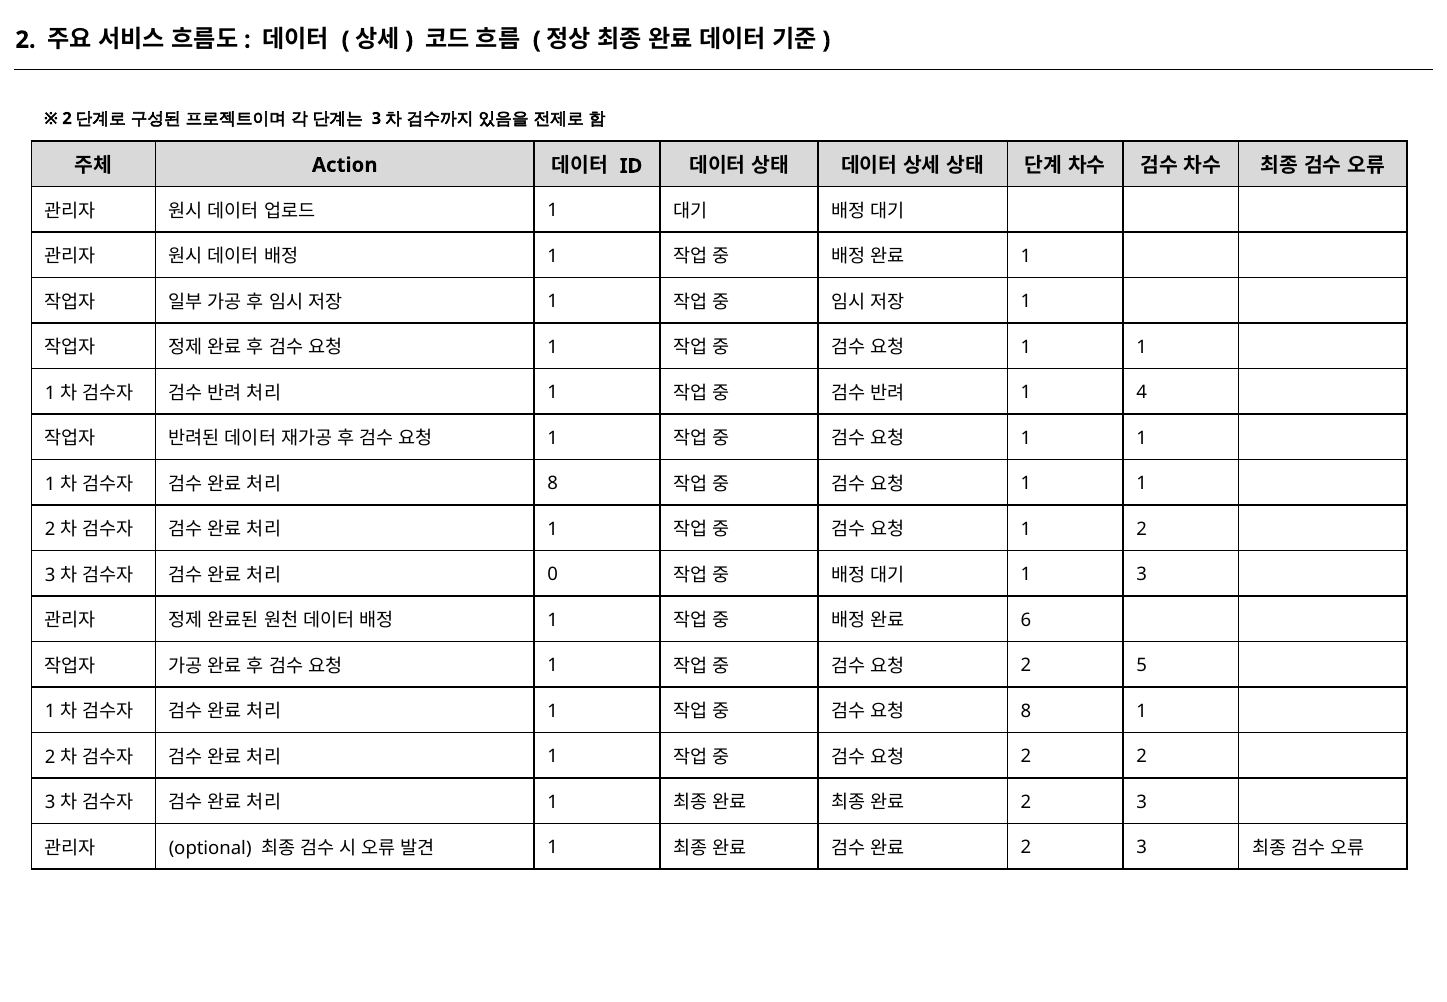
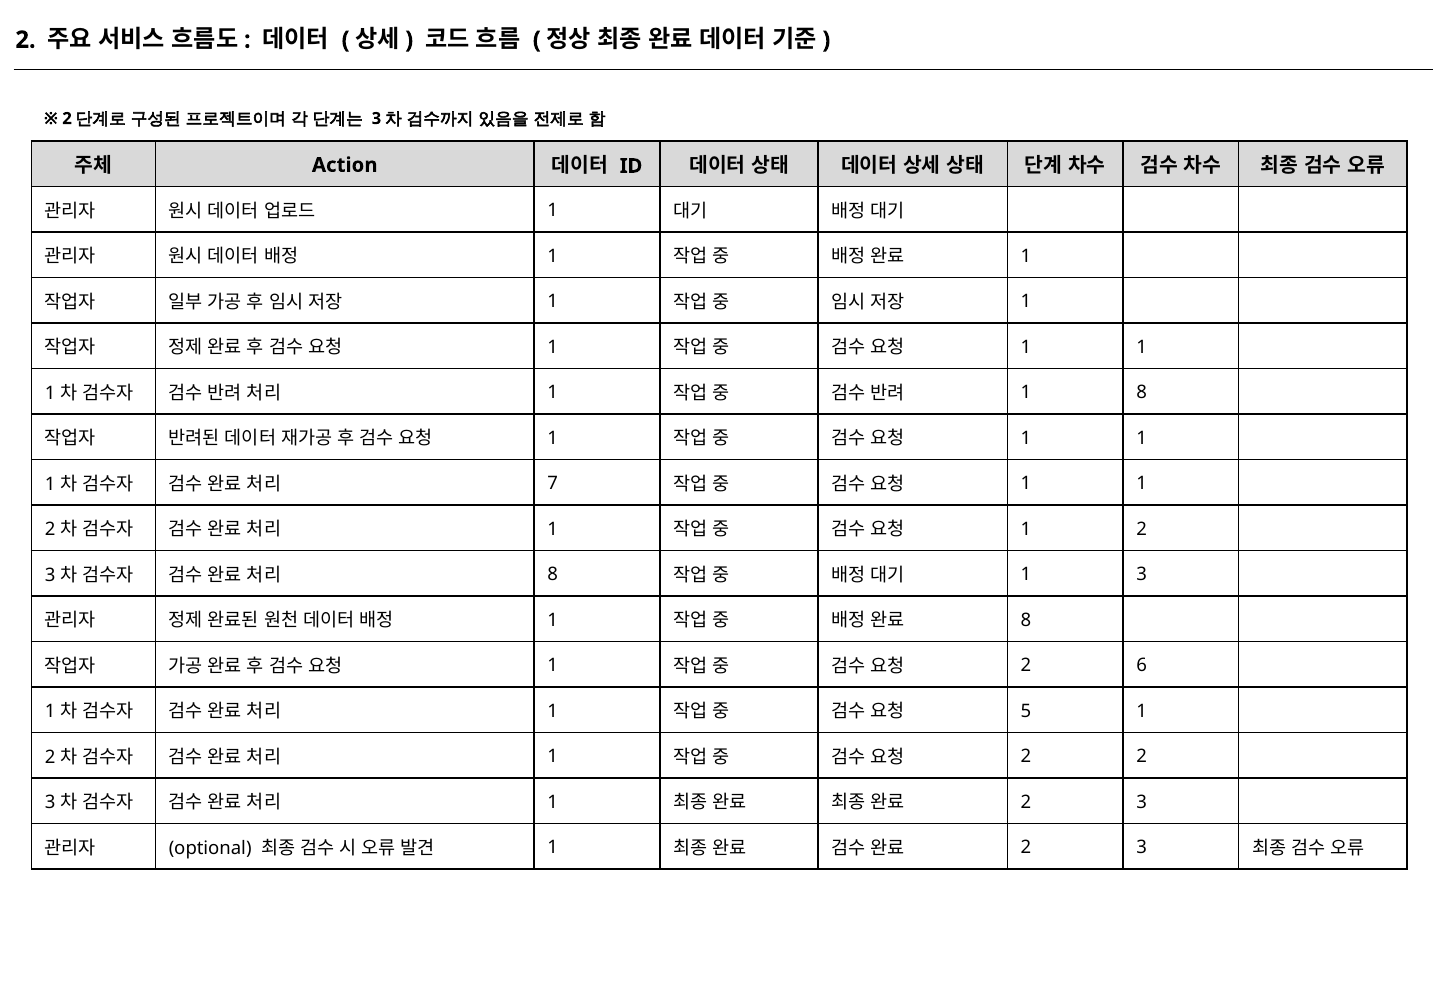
1 4: 4 -> 8 (1142, 392)
8: 8 -> 7 (553, 483)
0: 0 -> 8 (553, 574)
6: 6 -> 8 (1026, 620)
5: 5 -> 6 (1142, 665)
8: 8 -> 5 (1026, 711)
